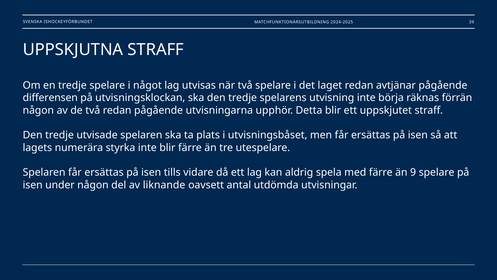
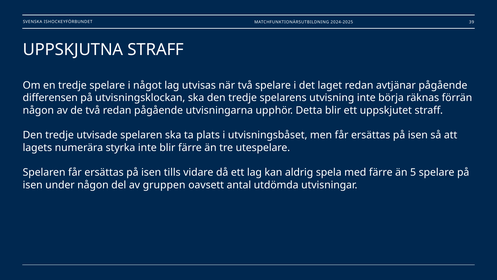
9: 9 -> 5 (413, 172)
liknande: liknande -> gruppen (164, 185)
